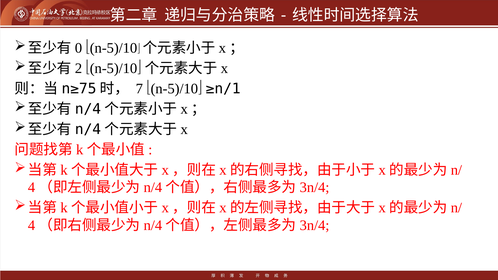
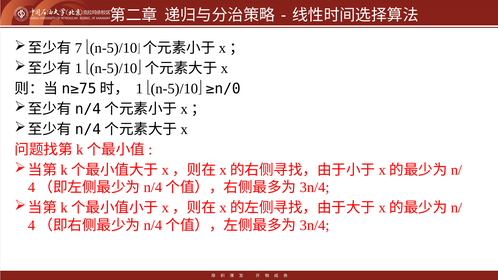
0: 0 -> 7 (79, 48)
2: 2 -> 1 (79, 68)
7: 7 -> 1 (139, 89)
≥n/1: ≥n/1 -> ≥n/0 (223, 89)
